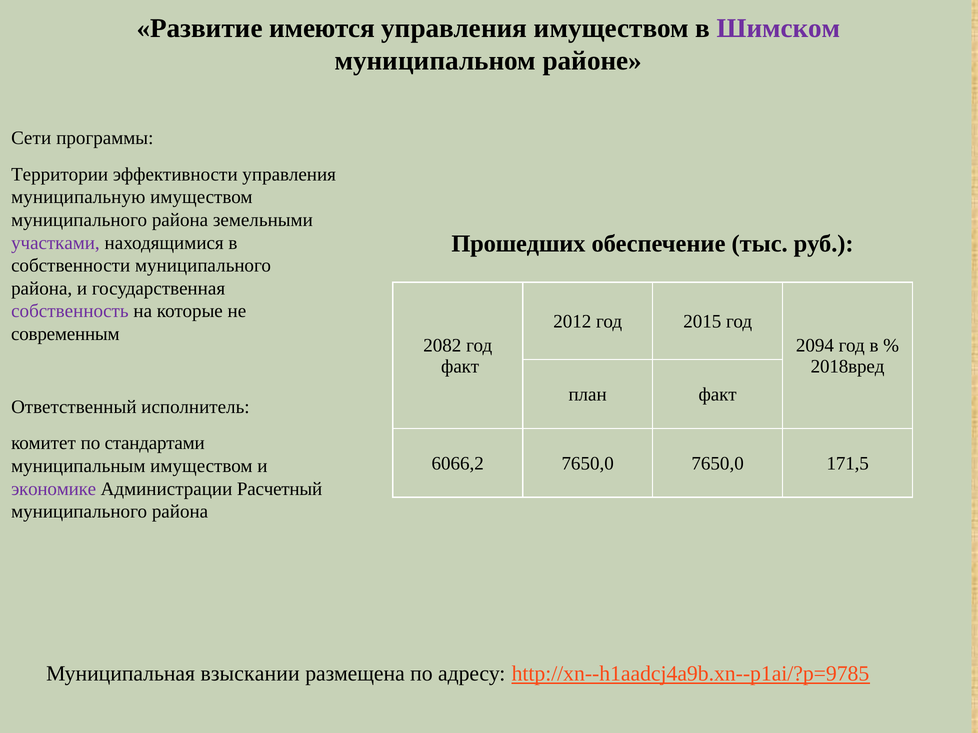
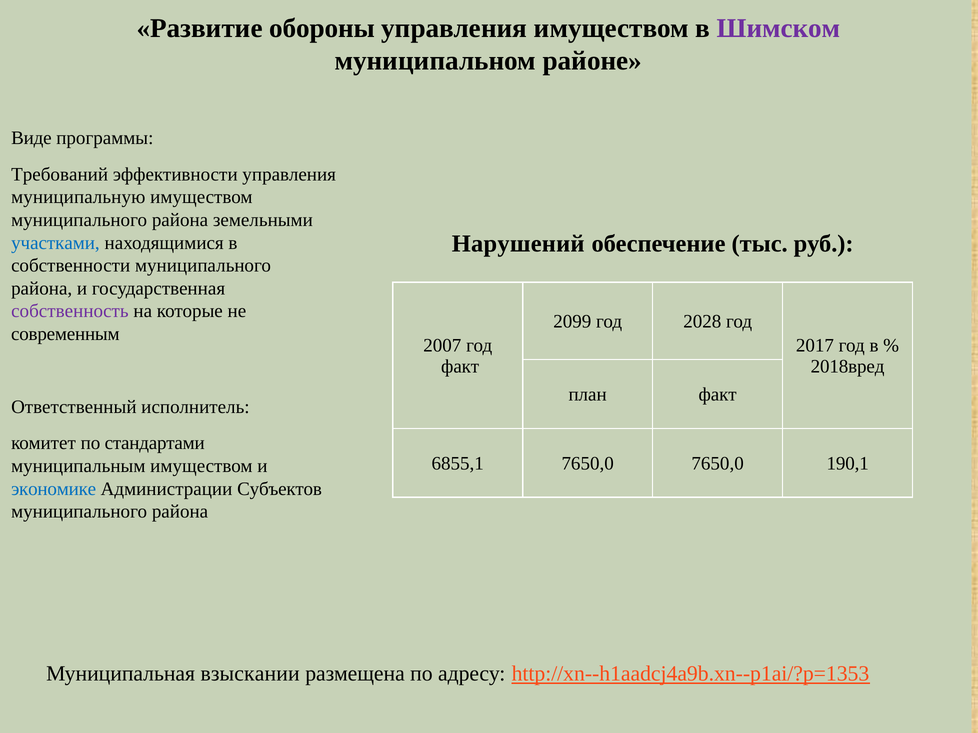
имеются: имеются -> обороны (322, 28)
Сети: Сети -> Виде (31, 138)
Территории: Территории -> Требований (60, 174)
Прошедших: Прошедших -> Нарушений (518, 244)
участками colour: purple -> blue (55, 243)
2012: 2012 -> 2099 (572, 322)
2015: 2015 -> 2028 (702, 322)
2082: 2082 -> 2007 (442, 346)
2094: 2094 -> 2017 (815, 346)
6066,2: 6066,2 -> 6855,1 (458, 464)
171,5: 171,5 -> 190,1 (848, 464)
экономике colour: purple -> blue (54, 489)
Расчетный: Расчетный -> Субъектов (280, 489)
http://xn--h1aadcj4a9b.xn--p1ai/?p=9785: http://xn--h1aadcj4a9b.xn--p1ai/?p=9785 -> http://xn--h1aadcj4a9b.xn--p1ai/?p=1353 (690, 674)
